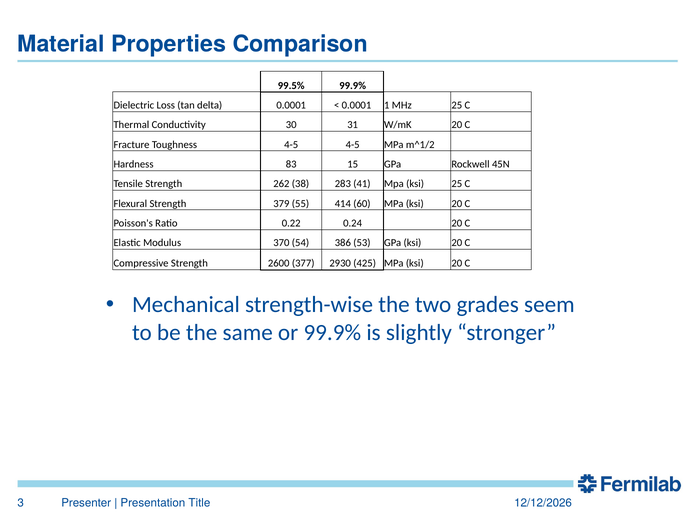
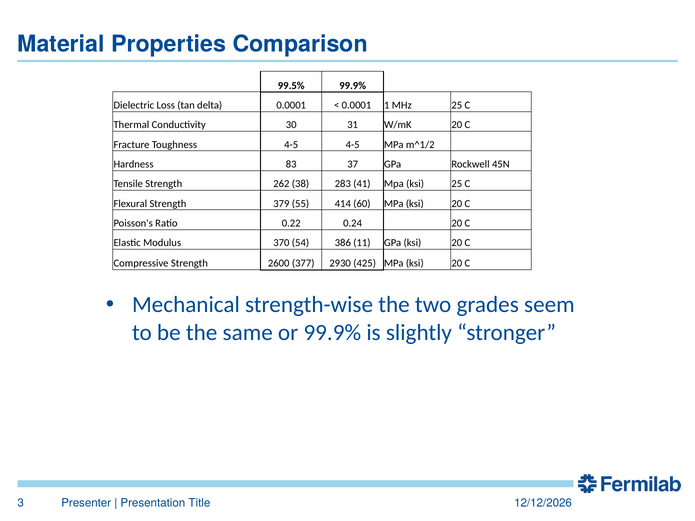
15: 15 -> 37 (353, 164)
53: 53 -> 11 (362, 243)
